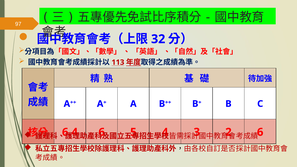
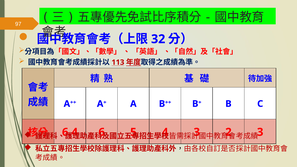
6: 6 -> 3 (260, 132)
